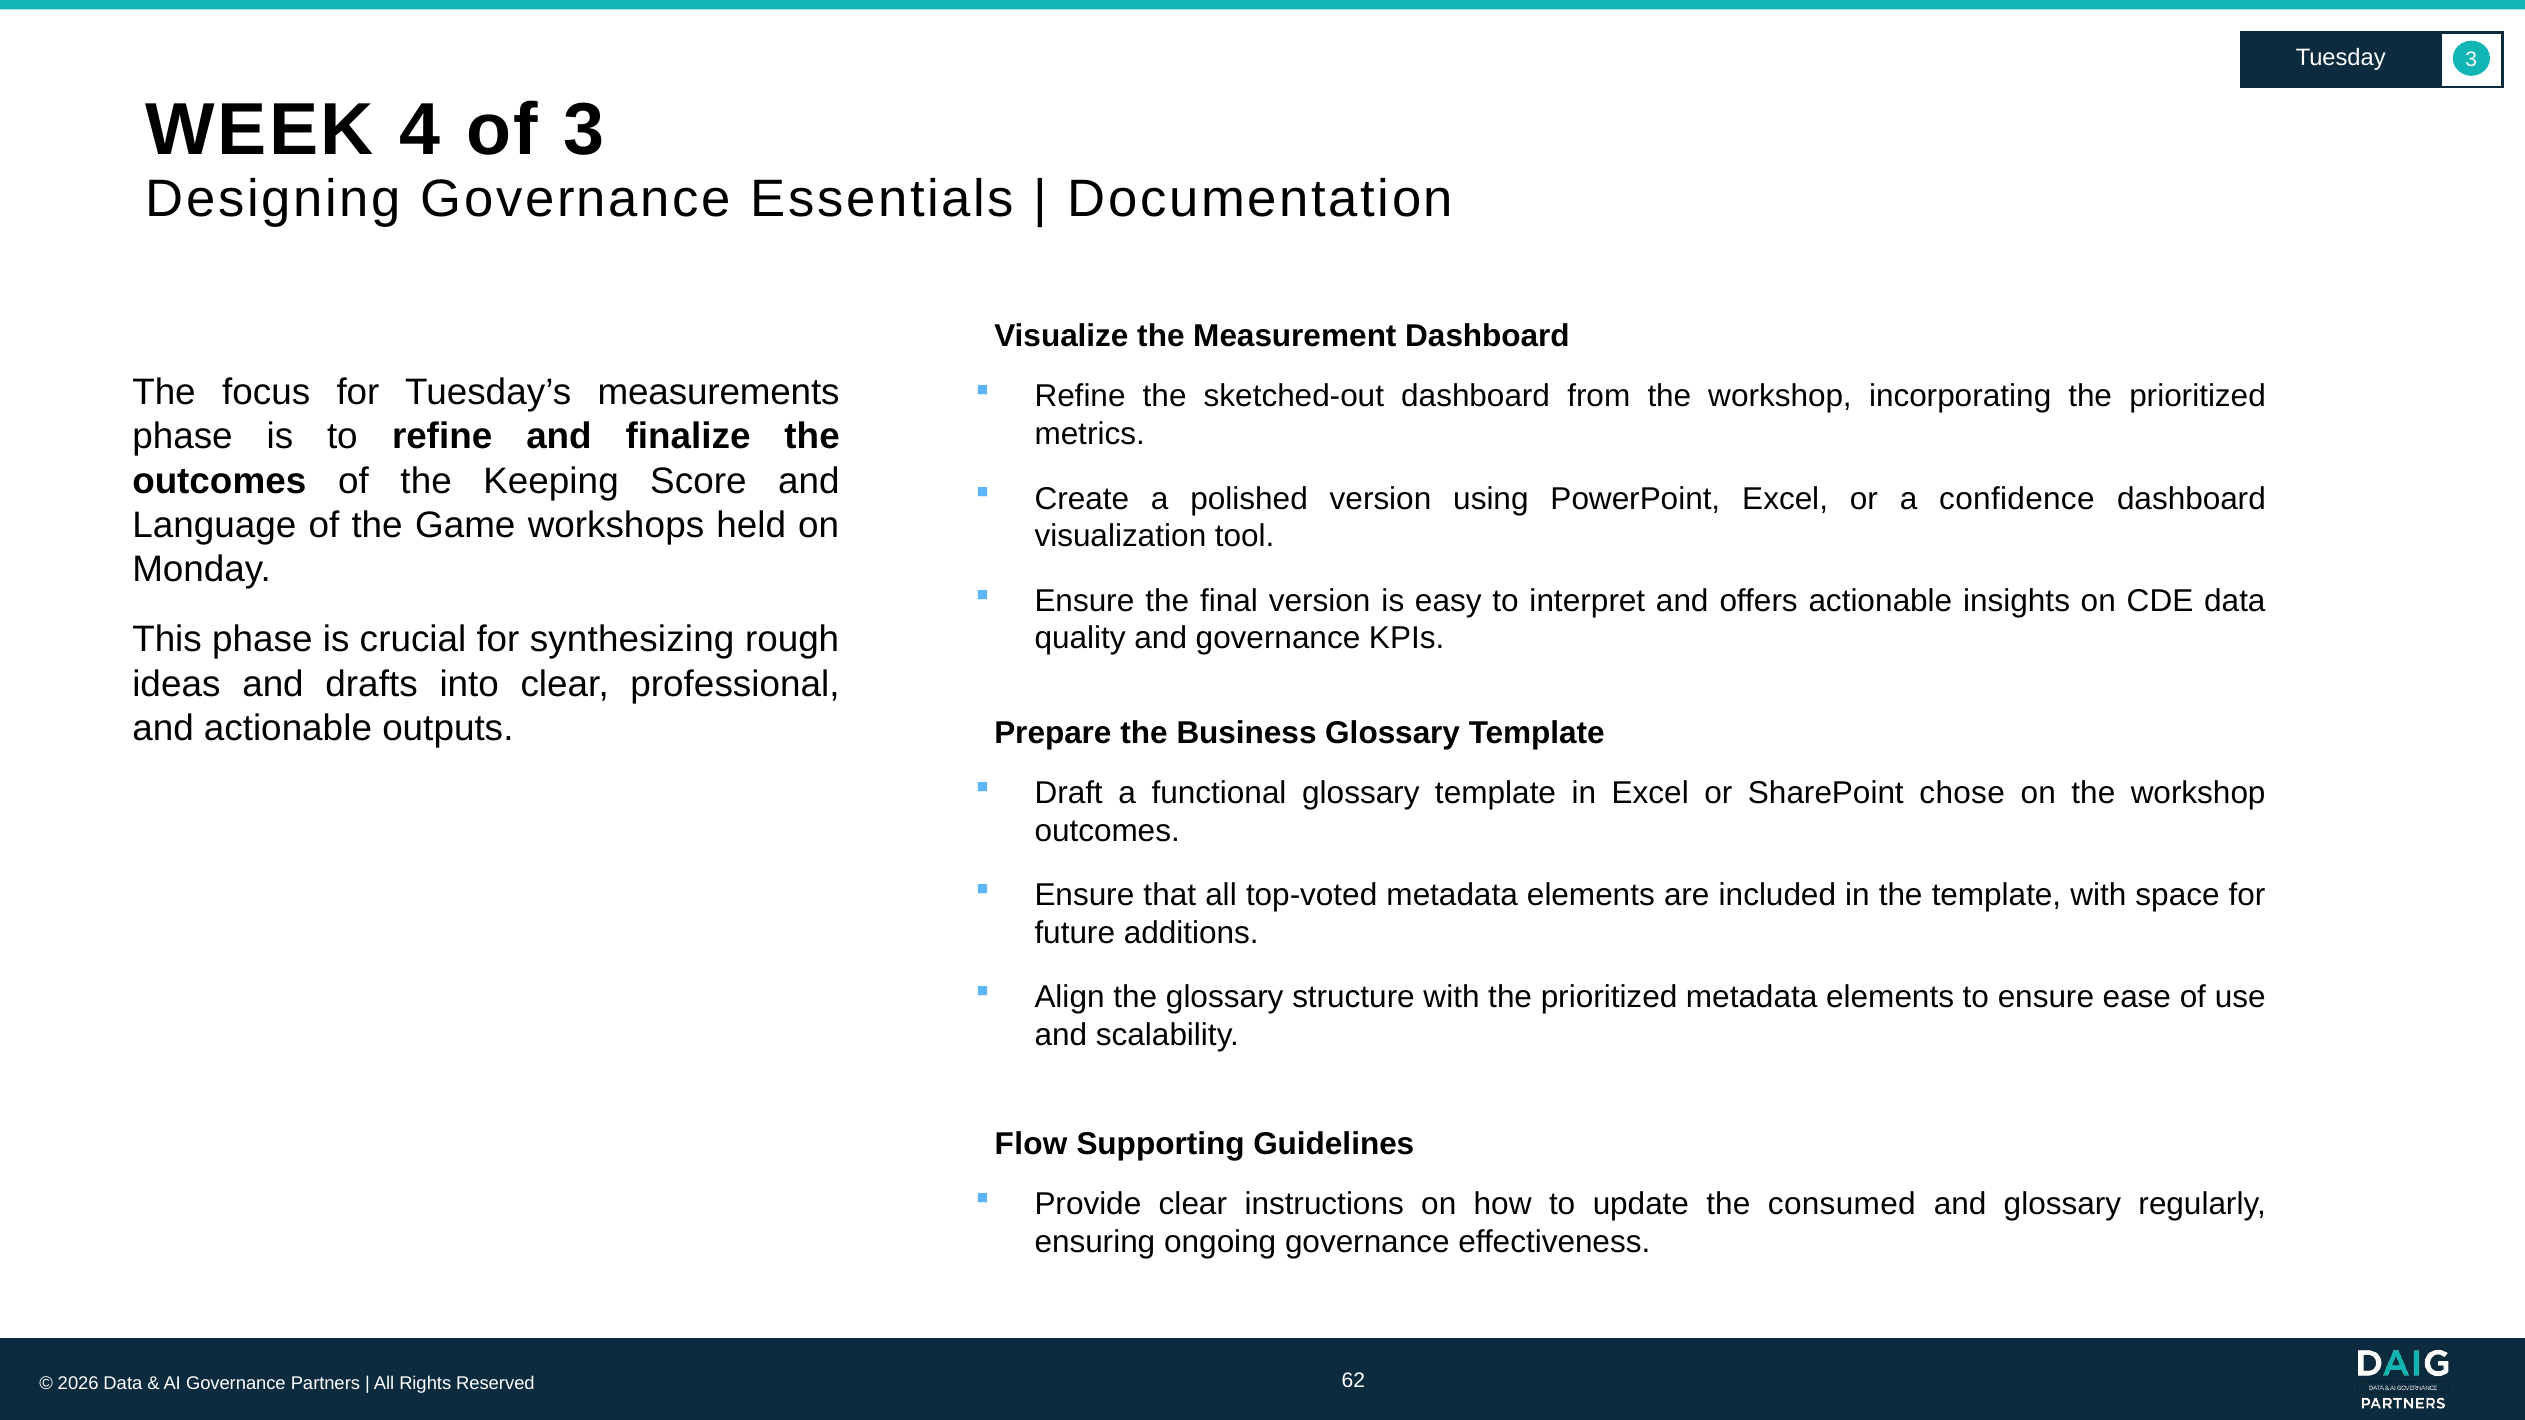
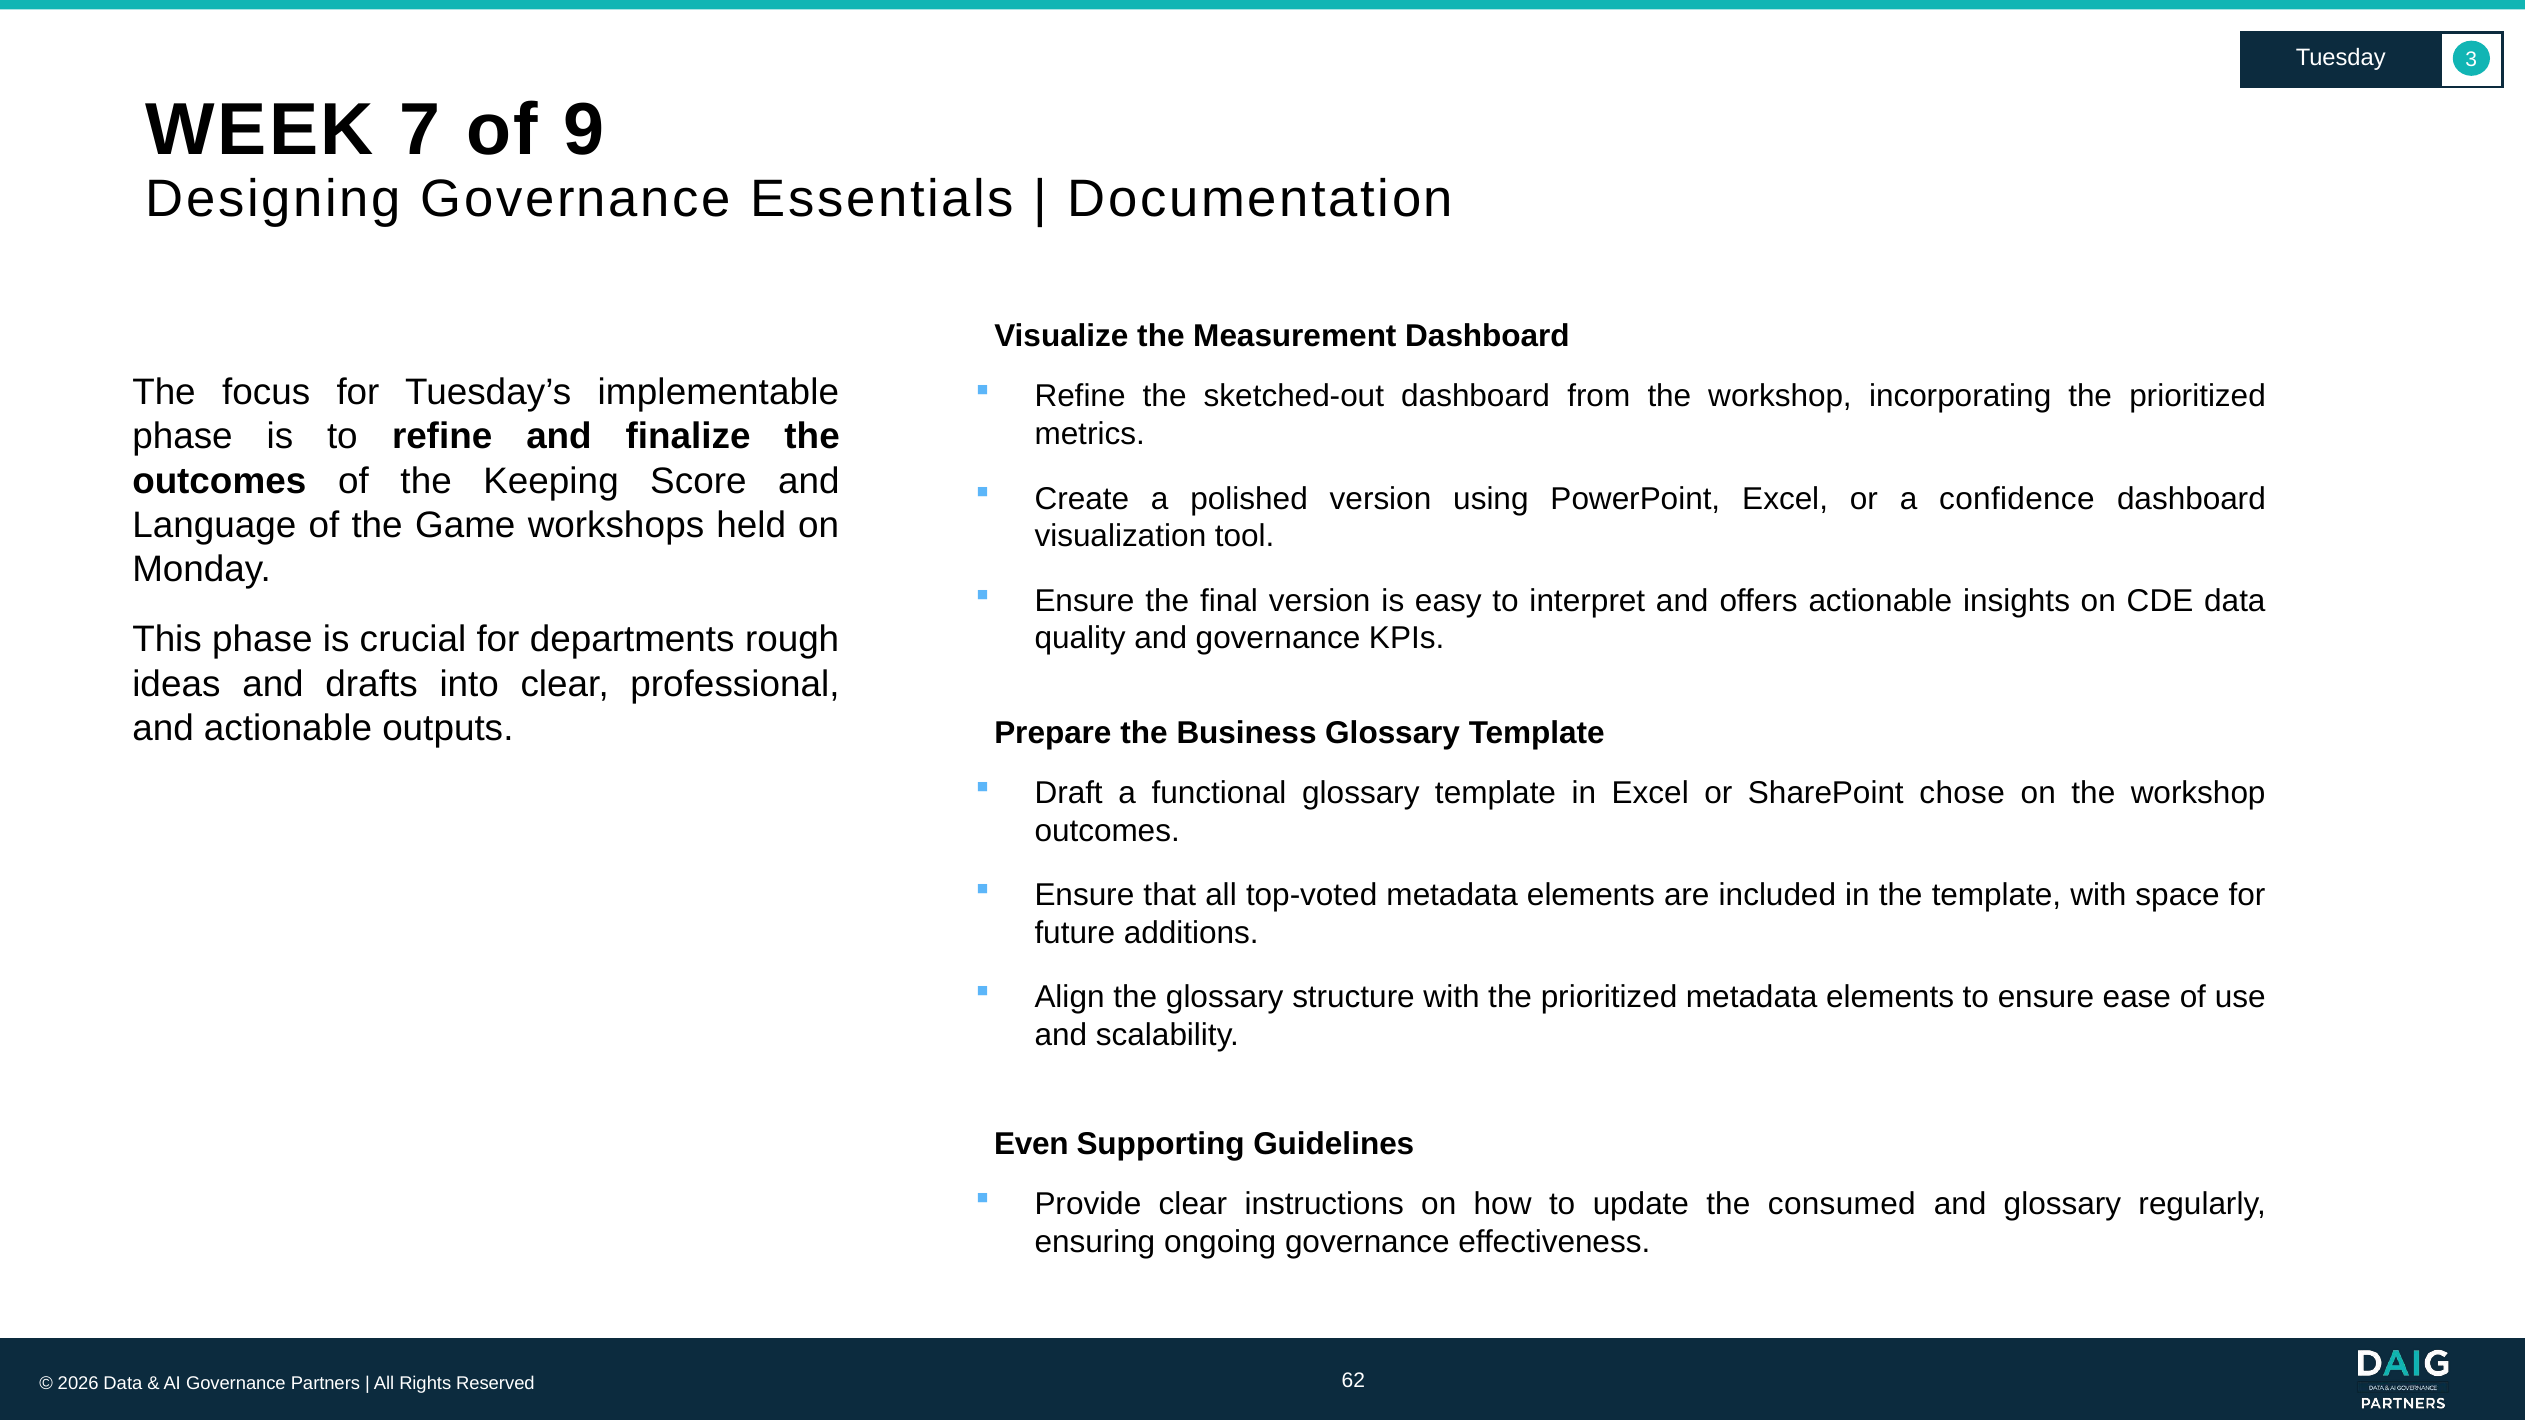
4: 4 -> 7 (420, 131)
of 3: 3 -> 9 (584, 131)
measurements: measurements -> implementable (718, 393)
synthesizing: synthesizing -> departments (632, 640)
Flow: Flow -> Even (1031, 1144)
